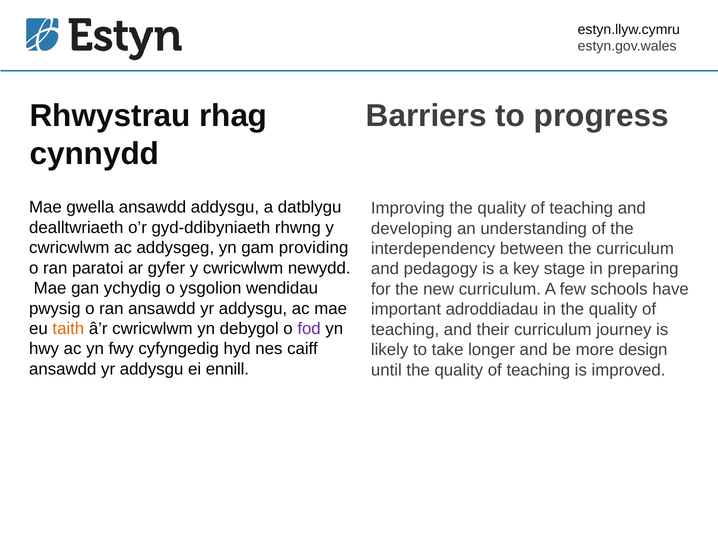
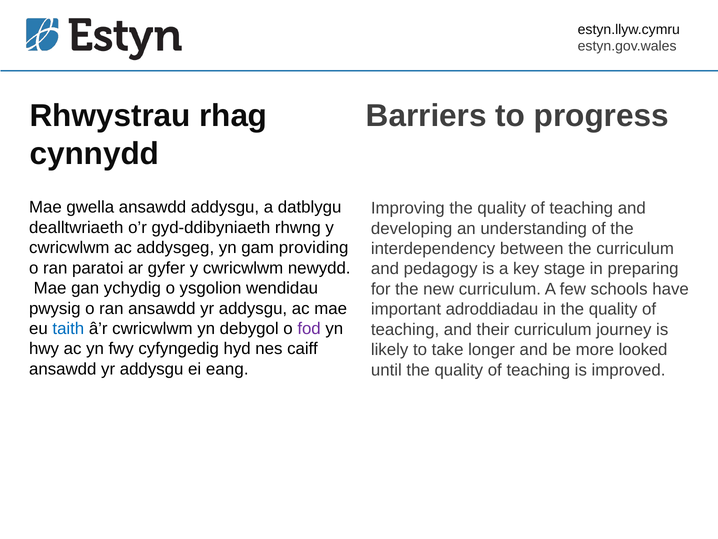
taith colour: orange -> blue (68, 328)
design: design -> looked (643, 349)
ennill: ennill -> eang (227, 369)
